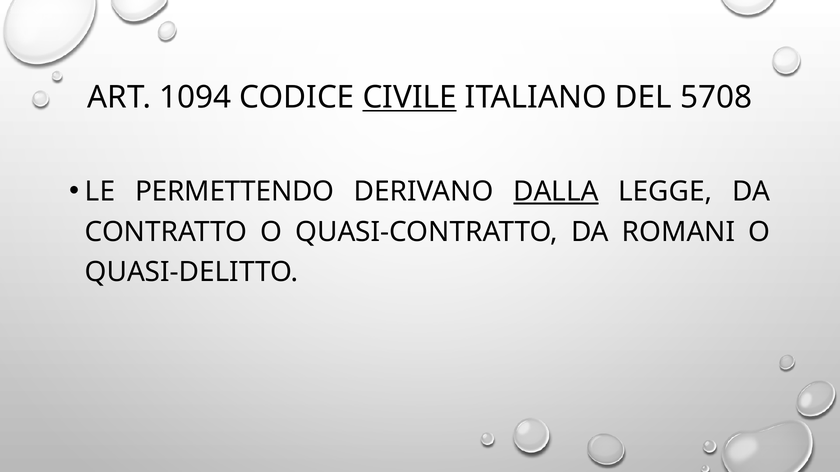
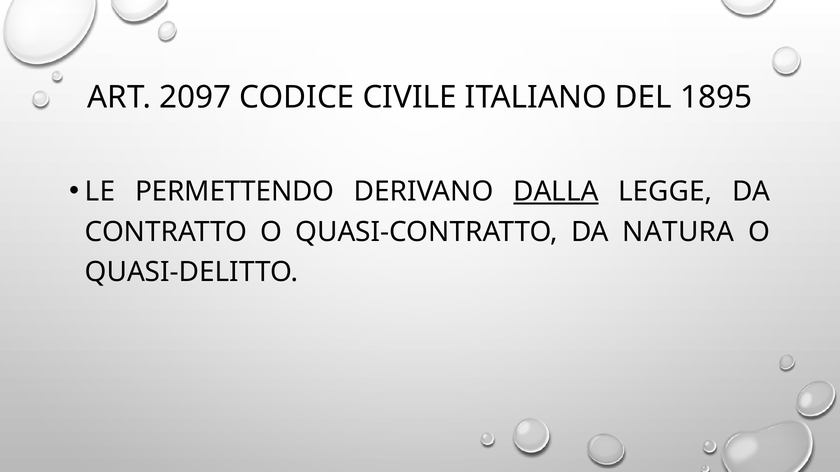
1094: 1094 -> 2097 (195, 97)
CIVILE underline: present -> none (410, 97)
5708: 5708 -> 1895 (716, 97)
ROMANI: ROMANI -> NATURA (678, 232)
